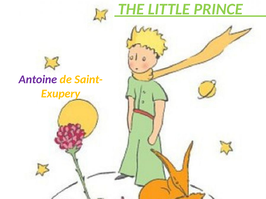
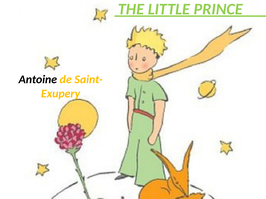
Antoine colour: purple -> black (38, 80)
